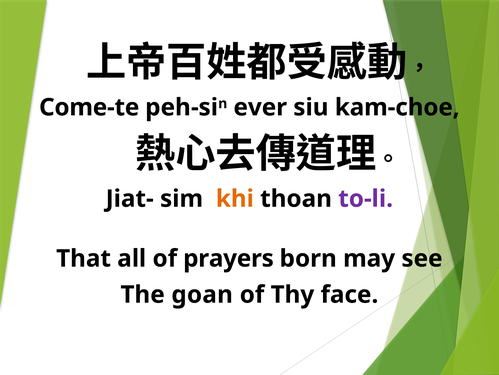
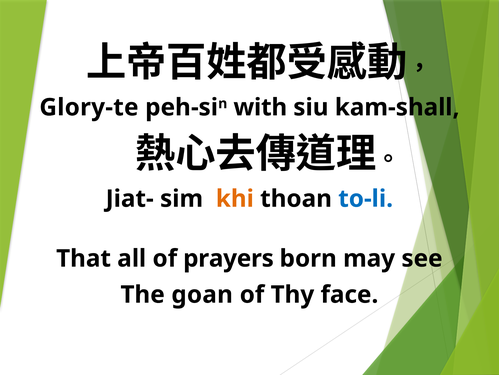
Come-te: Come-te -> Glory-te (89, 107)
ever: ever -> with (260, 107)
kam-choe: kam-choe -> kam-shall (397, 107)
to-li colour: purple -> blue (366, 198)
